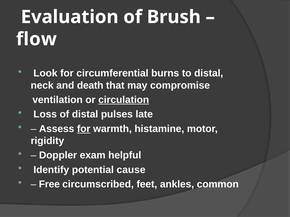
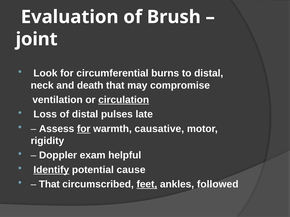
flow: flow -> joint (37, 39)
histamine: histamine -> causative (159, 129)
Identify underline: none -> present (51, 170)
Free: Free -> That (49, 185)
feet underline: none -> present (147, 185)
common: common -> followed (218, 185)
